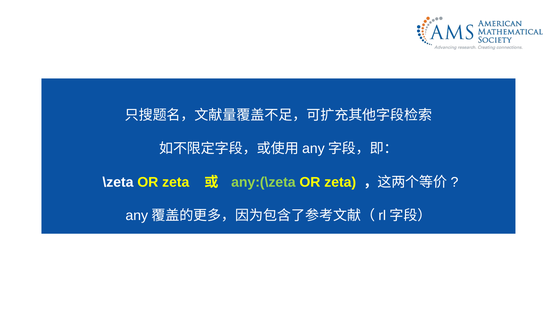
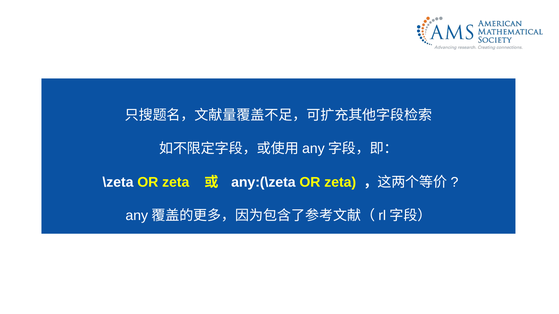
any:(\zeta colour: light green -> white (263, 182)
